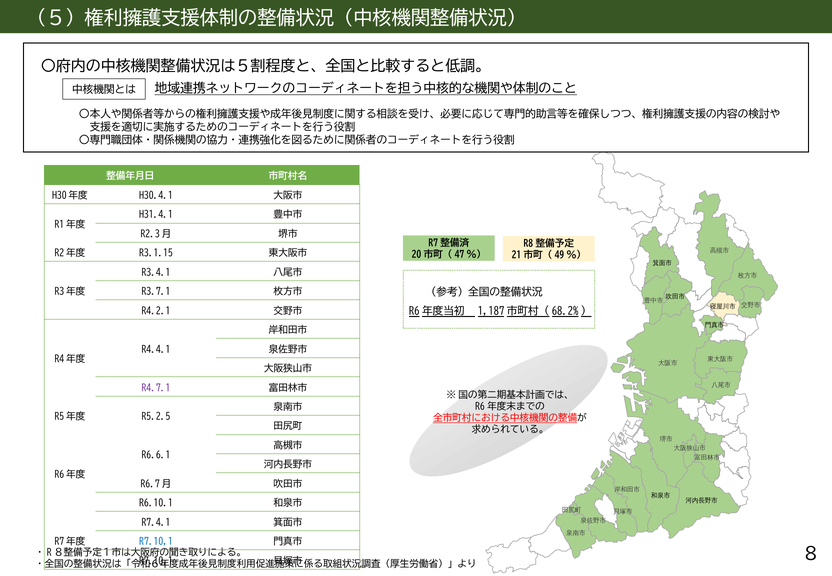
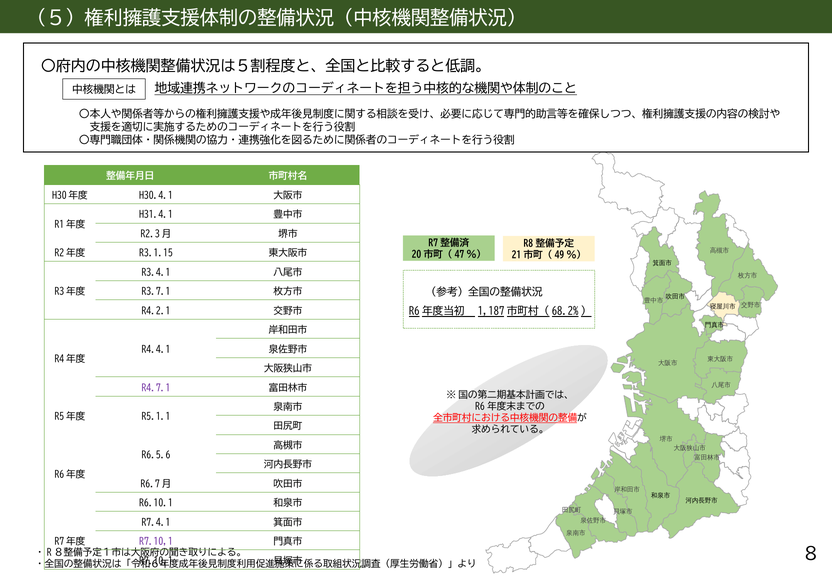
R5.2.5: R5.2.5 -> R5.1.1 (156, 417)
R6.6.1: R6.6.1 -> R6.5.6 (156, 455)
R7.10,1 colour: blue -> purple (156, 542)
